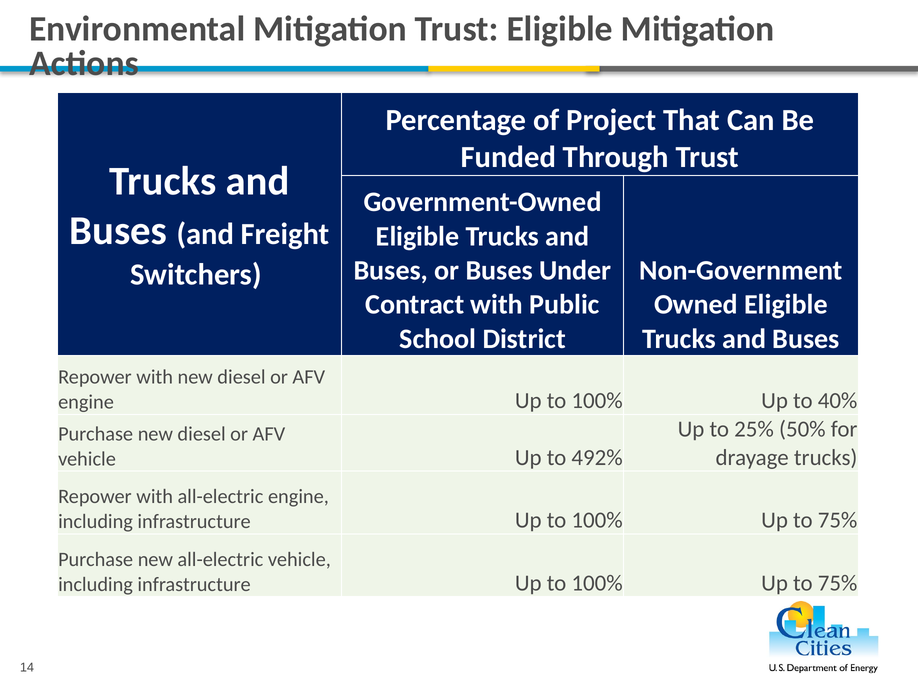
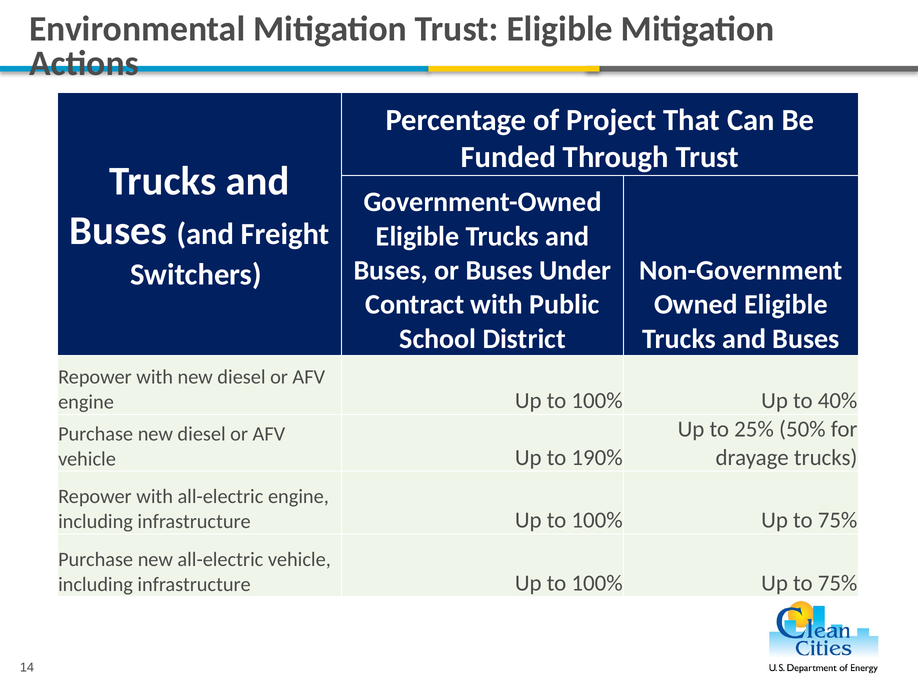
492%: 492% -> 190% (597, 457)
